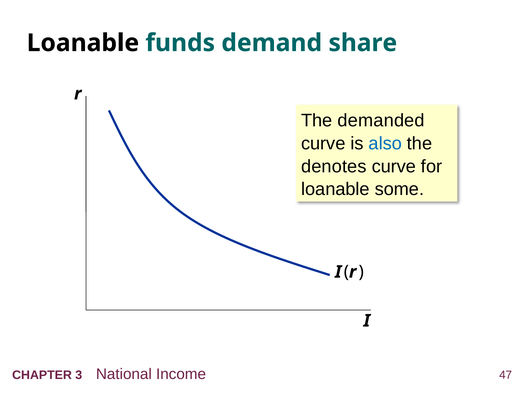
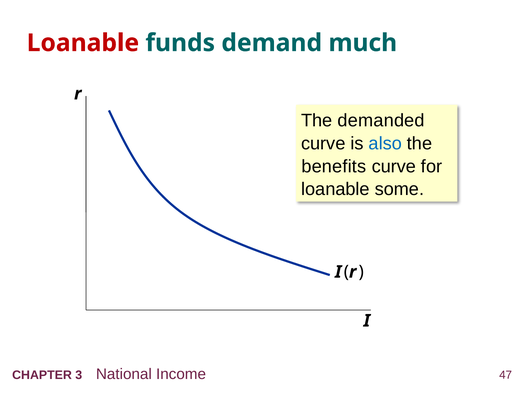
Loanable colour: black -> red (83, 43)
share: share -> much (363, 43)
denotes: denotes -> benefits (334, 166)
